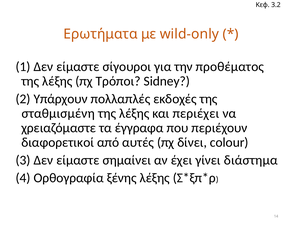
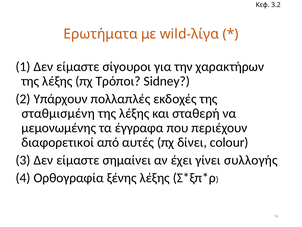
wild-only: wild-only -> wild-λίγα (189, 34)
προθέματος: προθέματος -> χαρακτήρων (230, 67)
περιέχει: περιέχει -> σταθερή (196, 113)
χρειαζόμαστε: χρειαζόμαστε -> μεμονωμένης (59, 128)
διάστημα: διάστημα -> συλλογής (251, 160)
